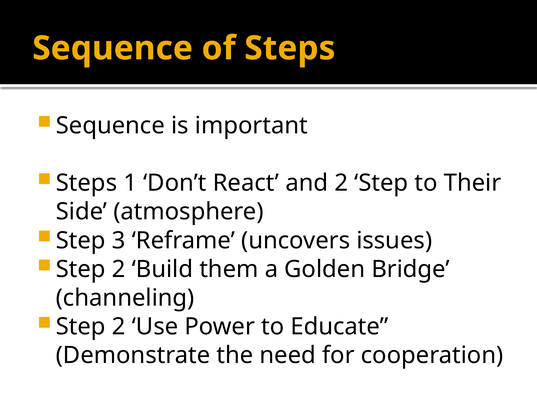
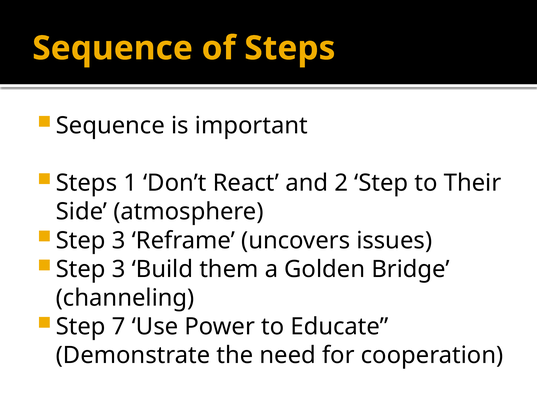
2: 2 -> 3 (119, 269)
2: 2 -> 7 (119, 326)
